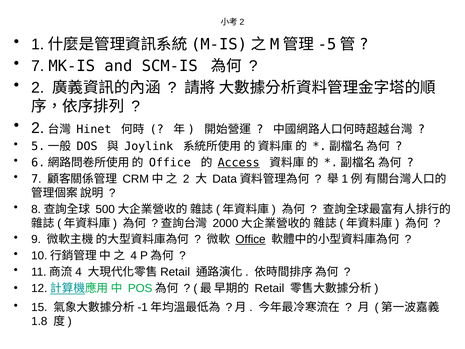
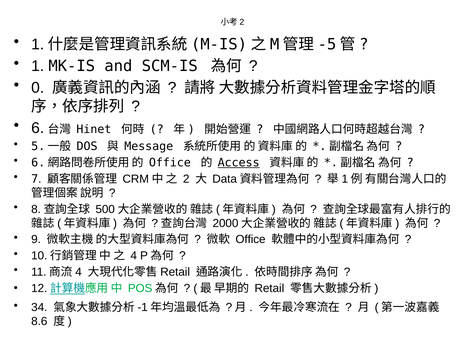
7: 7 -> 1 (38, 66)
2: 2 -> 0 (38, 88)
2: 2 -> 6 (38, 128)
Joylink: Joylink -> Message (149, 146)
Office underline: present -> none (250, 239)
15: 15 -> 34 (39, 307)
1.8: 1.8 -> 8.6 (39, 321)
